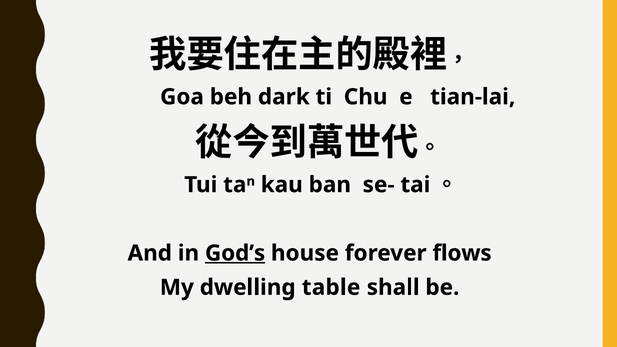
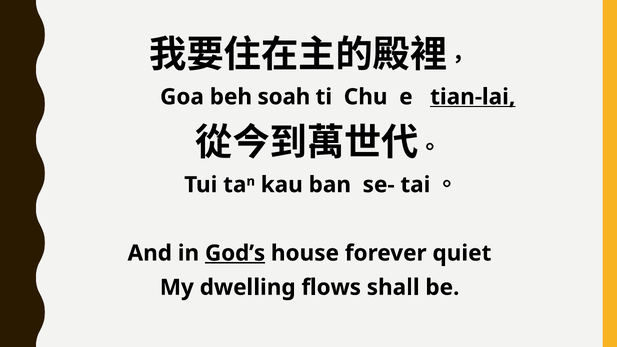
dark: dark -> soah (284, 97)
tian-lai underline: none -> present (473, 97)
flows: flows -> quiet (462, 253)
table: table -> flows (331, 287)
